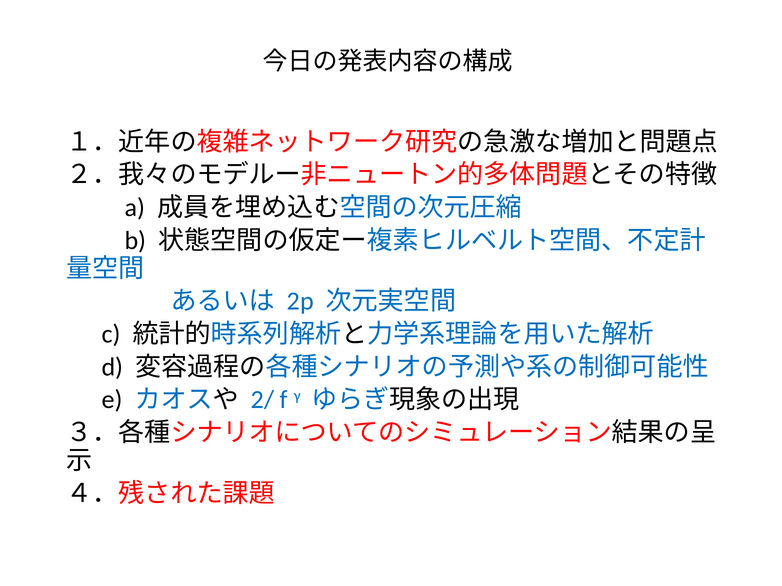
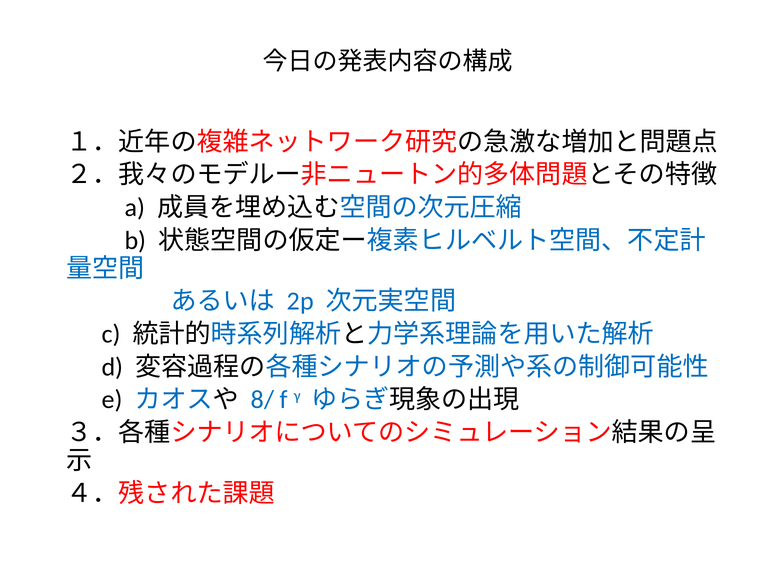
2/: 2/ -> 8/ (262, 400)
